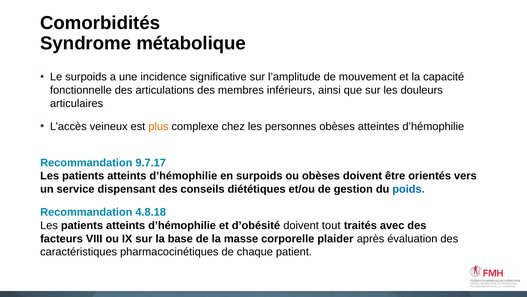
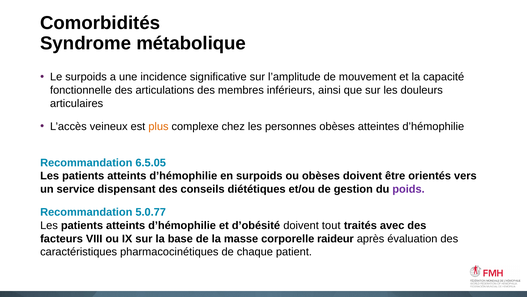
9.7.17: 9.7.17 -> 6.5.05 (151, 163)
poids colour: blue -> purple (409, 189)
4.8.18: 4.8.18 -> 5.0.77 (151, 212)
plaider: plaider -> raideur (335, 238)
